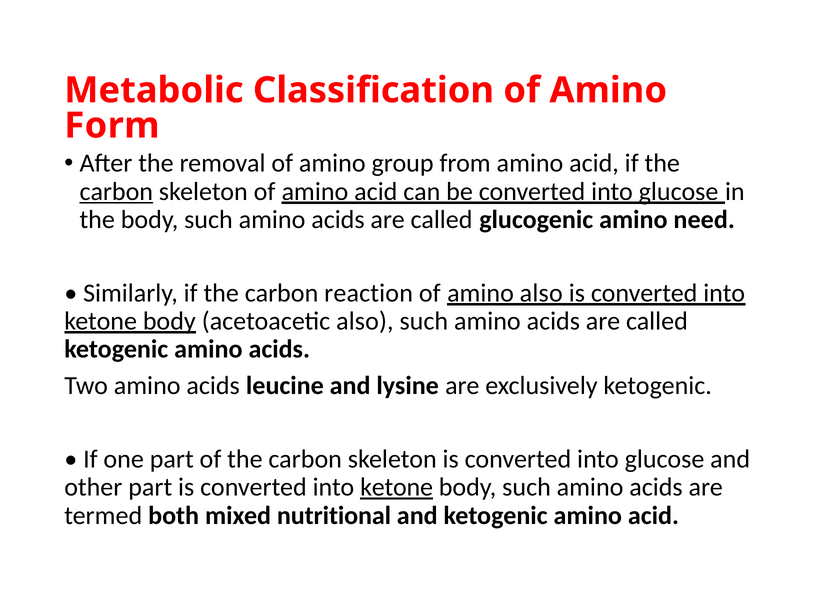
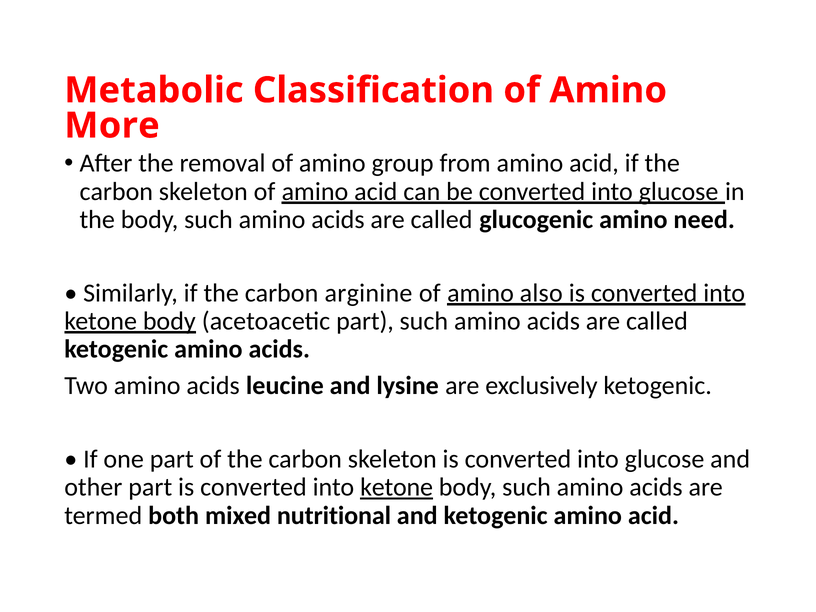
Form: Form -> More (112, 126)
carbon underline: present -> none (116, 191)
reaction: reaction -> arginine (369, 293)
acetoacetic also: also -> part (365, 321)
